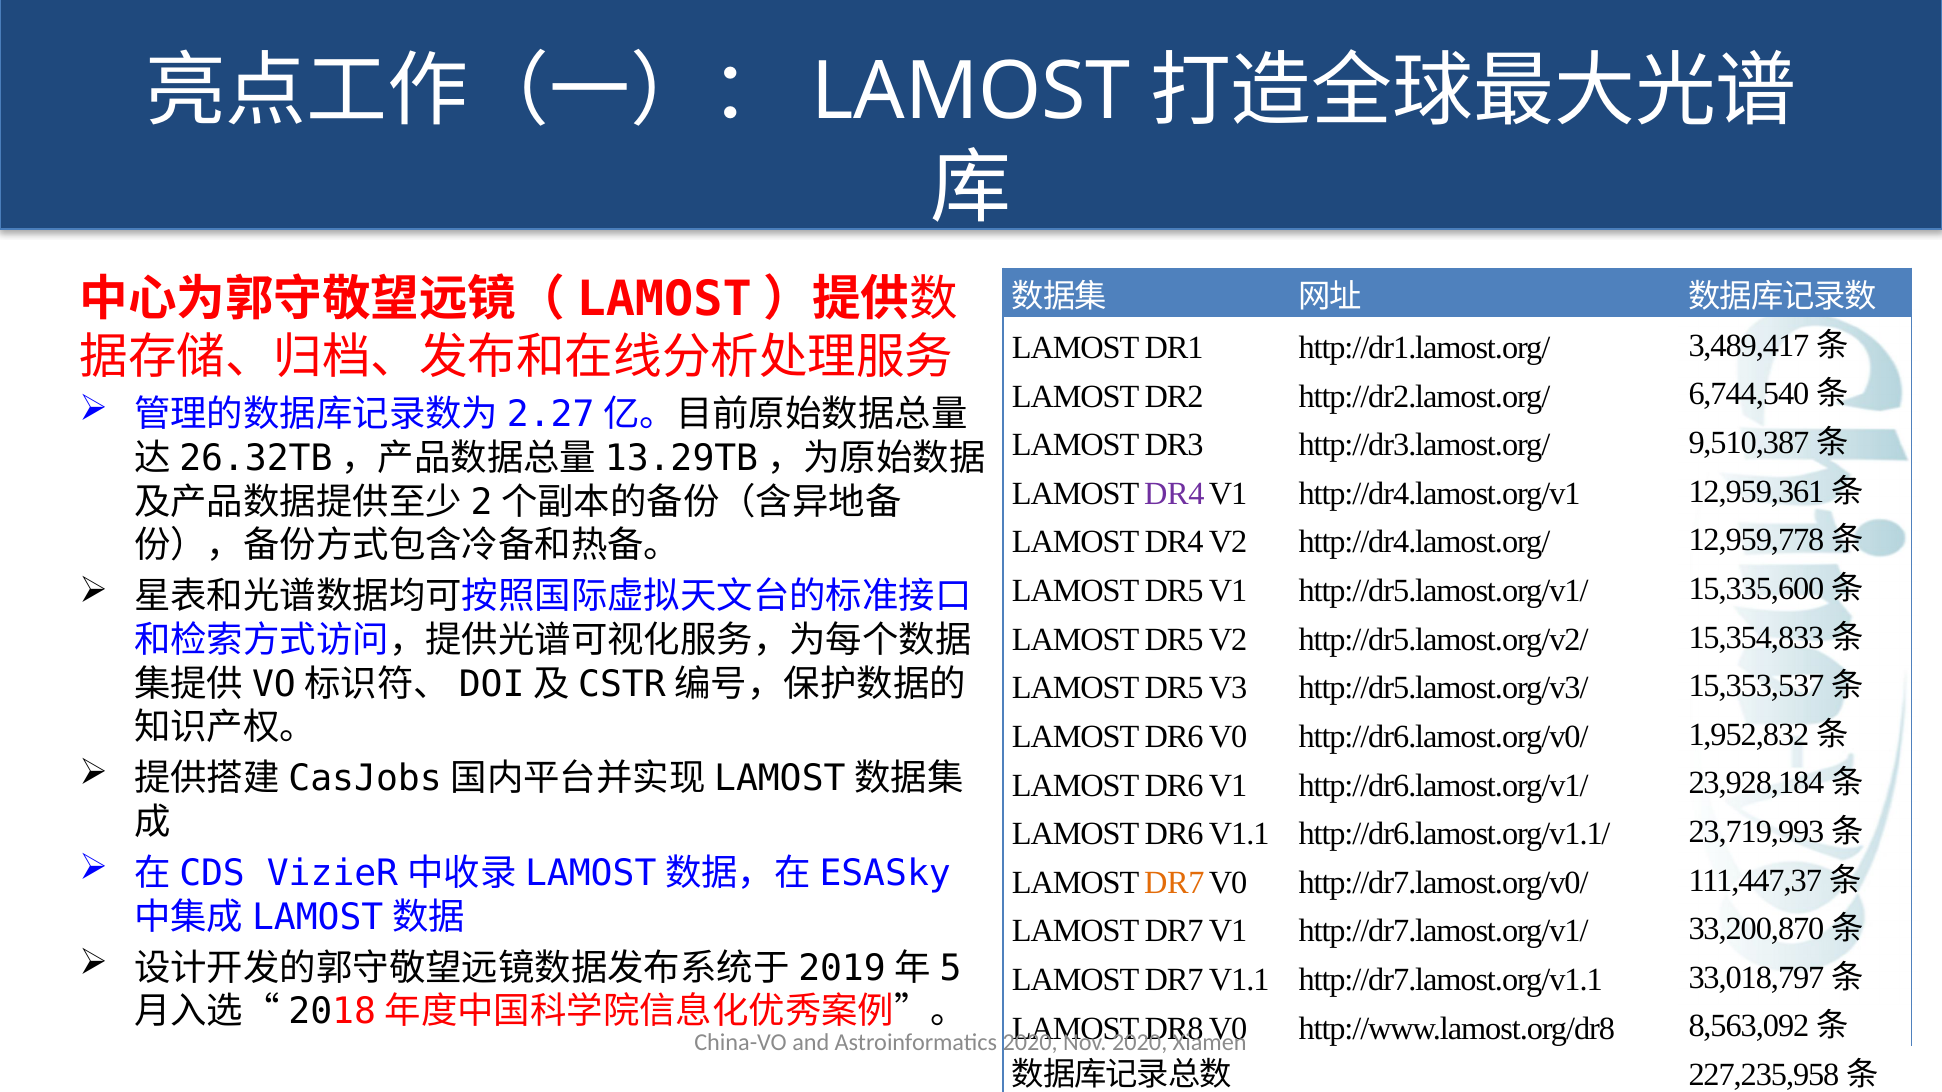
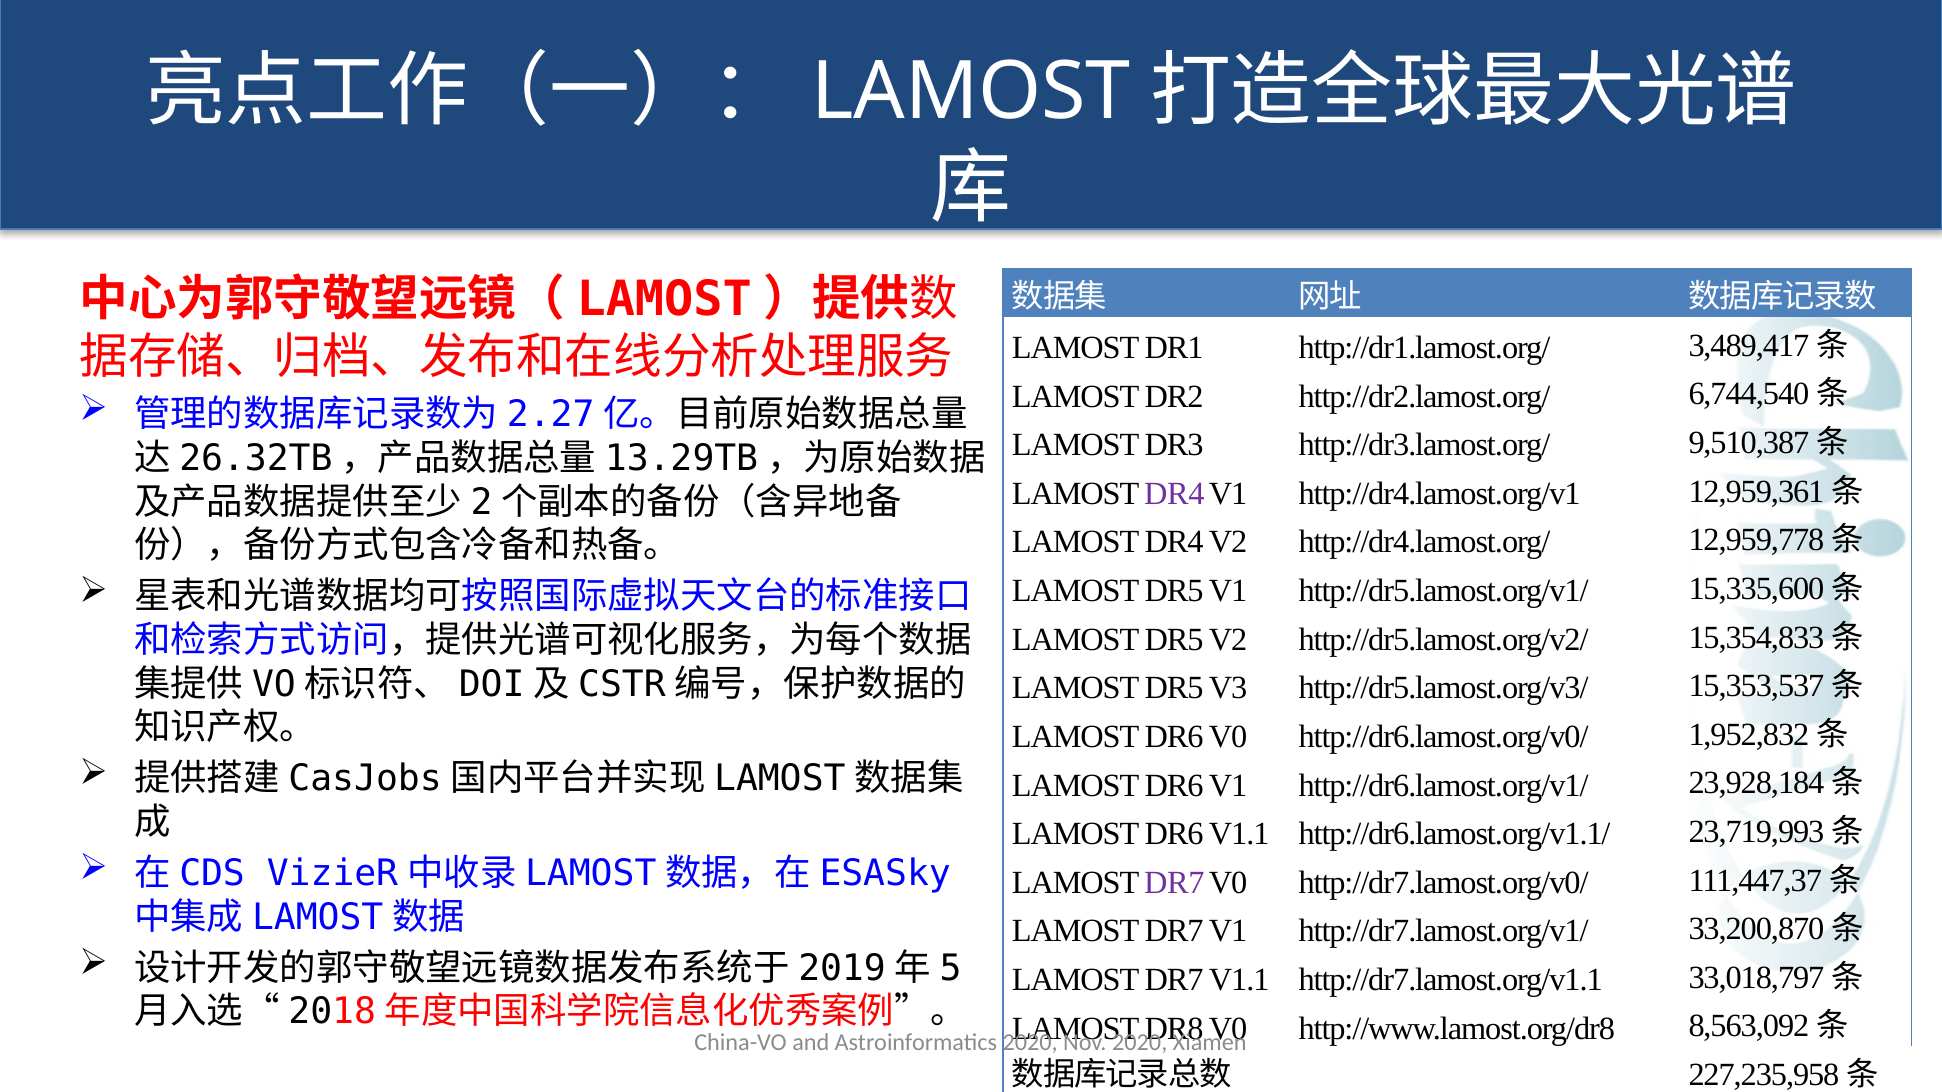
DR7 colour: orange -> purple (1174, 883)
